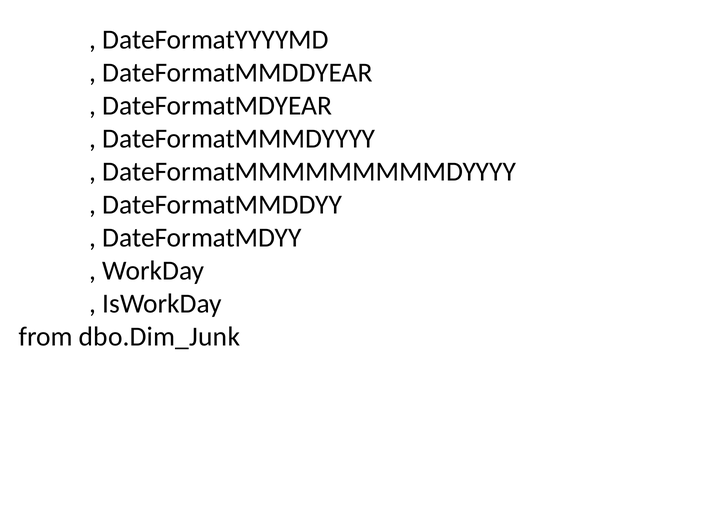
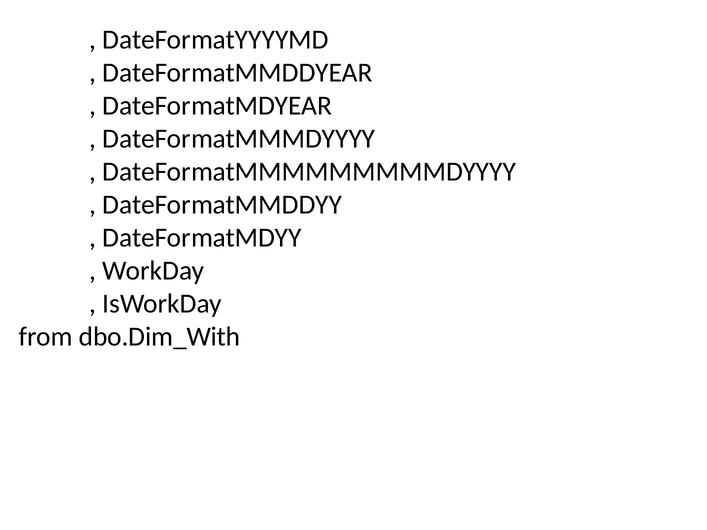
dbo.Dim_Junk: dbo.Dim_Junk -> dbo.Dim_With (160, 337)
